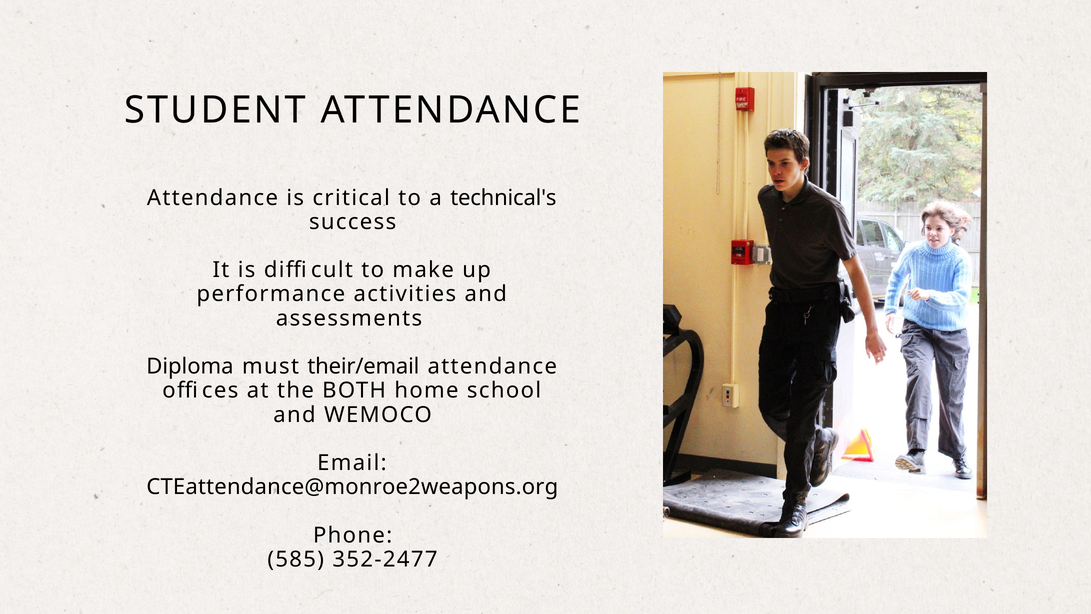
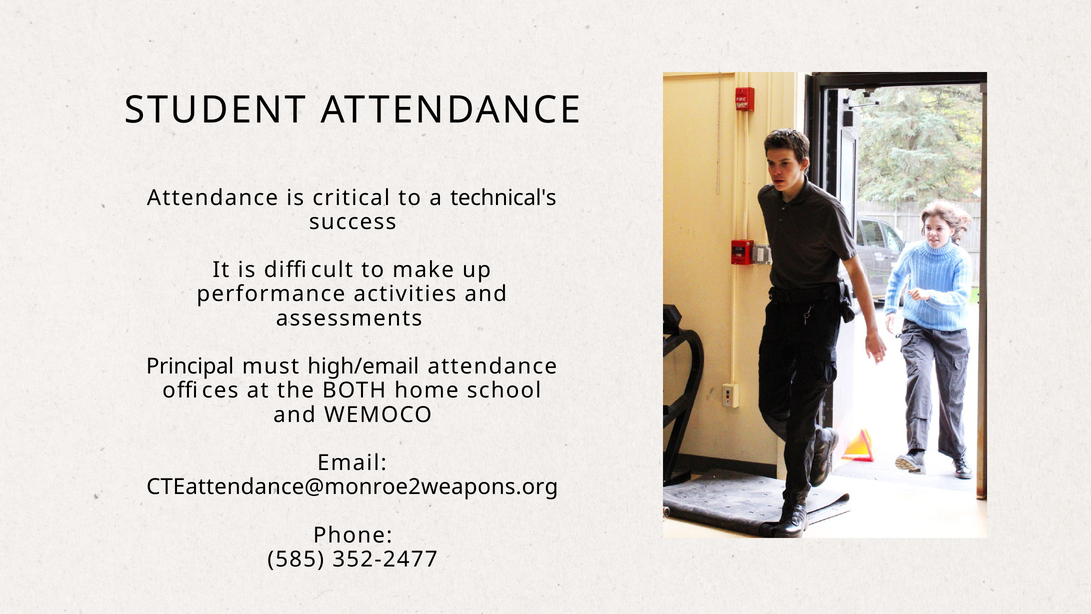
Diploma: Diploma -> Principal (190, 366)
their/email: their/email -> high/email (363, 366)
